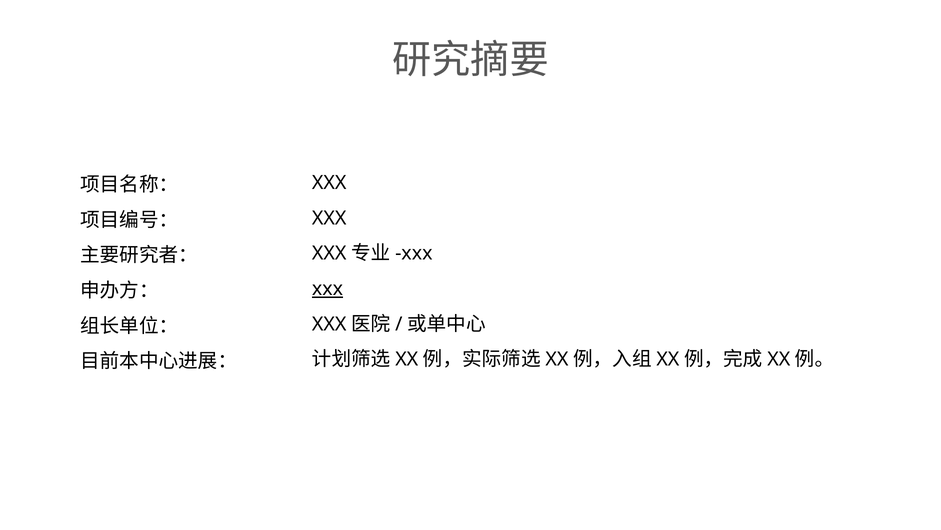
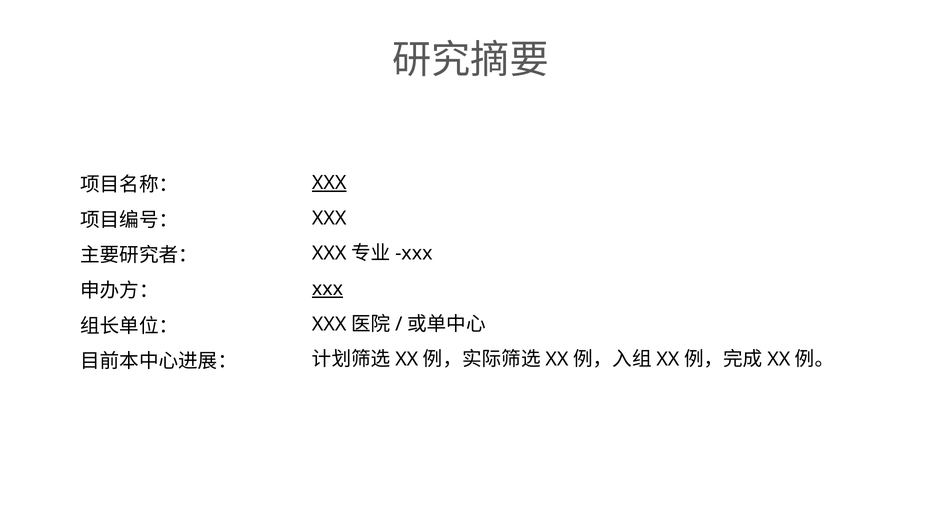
XXX underline: none -> present (329, 183)
